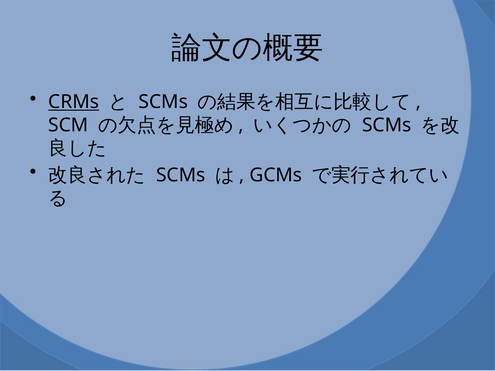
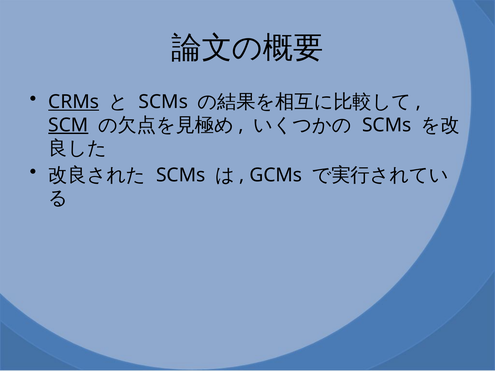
SCM underline: none -> present (68, 125)
